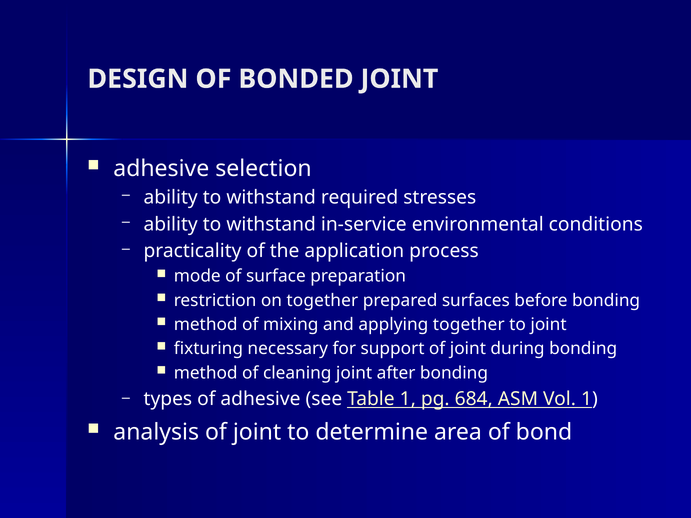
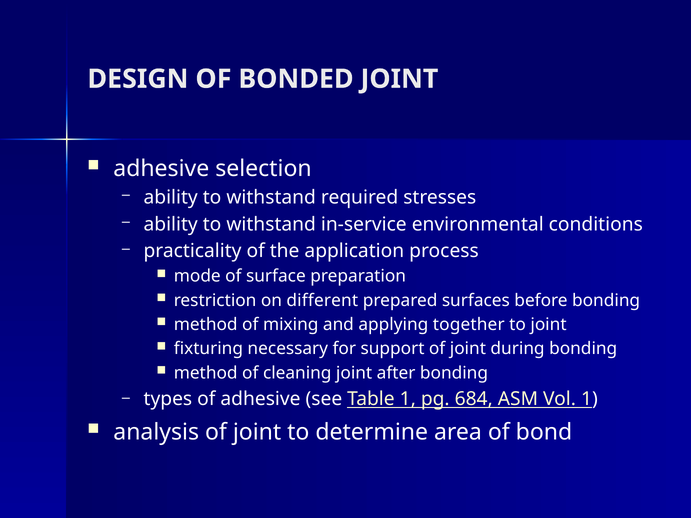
on together: together -> different (322, 301)
